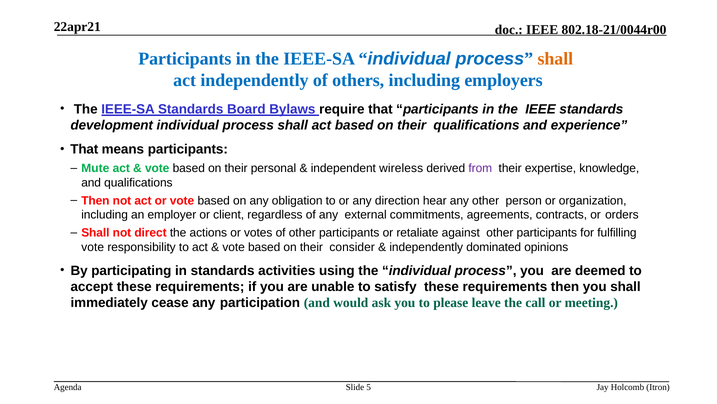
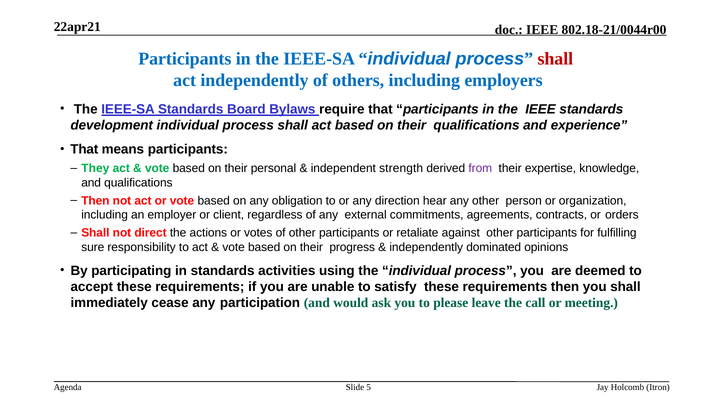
shall colour: orange -> red (555, 59)
Mute: Mute -> They (95, 168)
wireless: wireless -> strength (401, 168)
vote: vote -> sure (93, 247)
consider: consider -> progress (352, 247)
